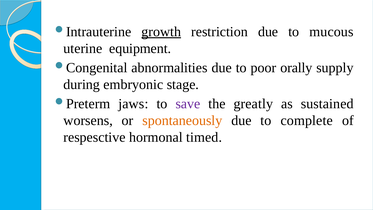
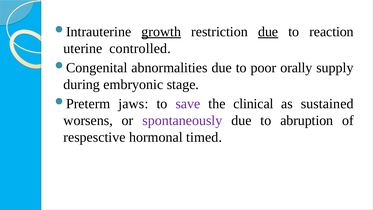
due underline: none -> present (268, 32)
mucous: mucous -> reaction (332, 32)
equipment: equipment -> controlled (140, 49)
greatly: greatly -> clinical (253, 104)
spontaneously colour: orange -> purple (182, 120)
complete: complete -> abruption (307, 120)
